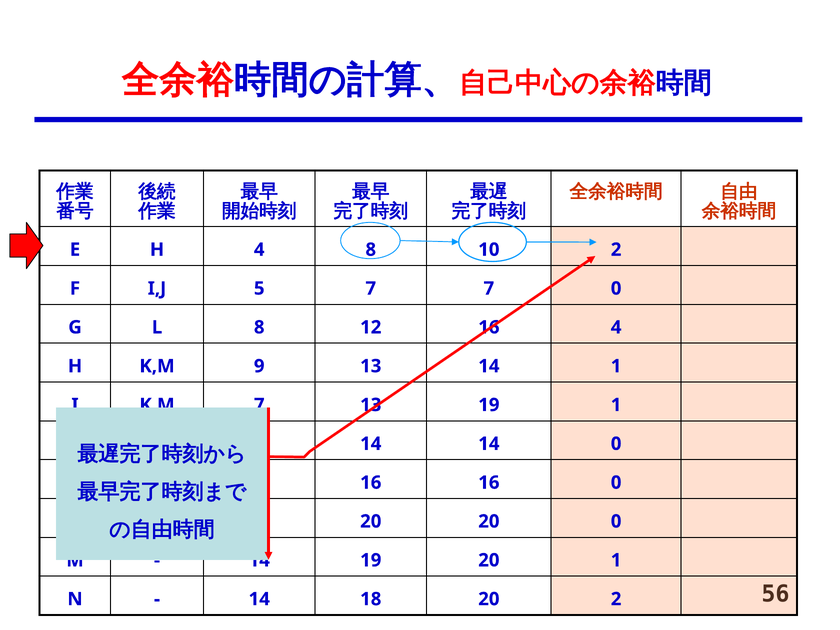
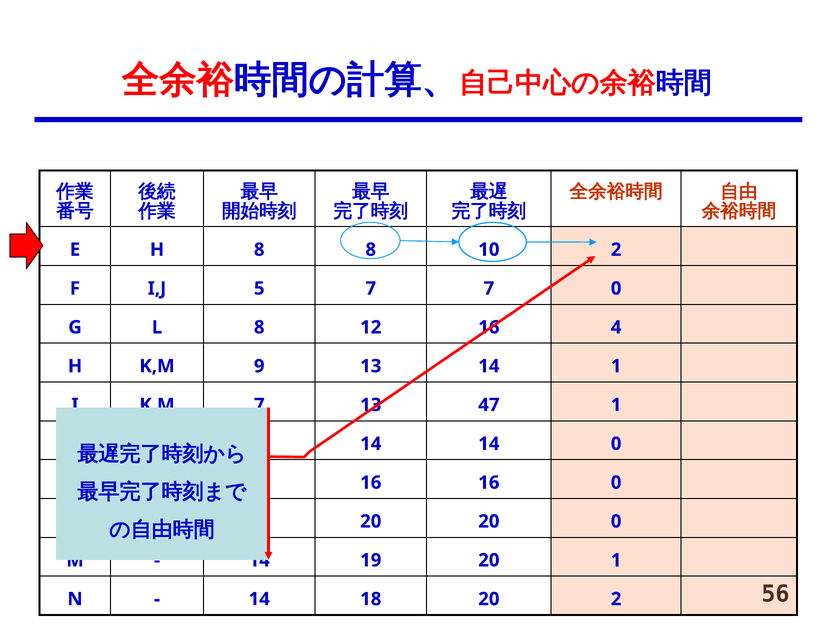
H 4: 4 -> 8 (259, 250)
13 19: 19 -> 47 (489, 405)
